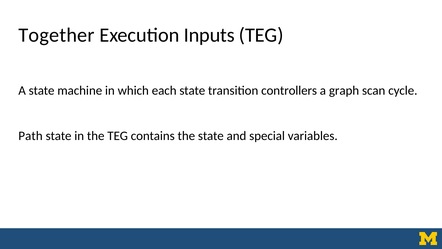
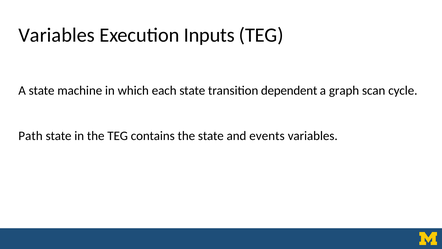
Together: Together -> Variables (57, 35)
controllers: controllers -> dependent (289, 90)
special: special -> events (267, 136)
